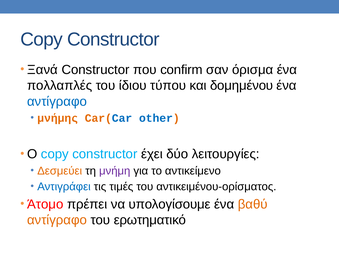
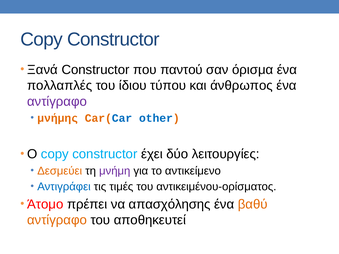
confirm: confirm -> παντού (181, 70)
δομημένου: δομημένου -> άνθρωπος (242, 86)
αντίγραφο colour: blue -> purple (57, 102)
υπολογίσουμε: υπολογίσουμε -> απασχόλησης (170, 204)
ερωτηματικό: ερωτηματικό -> αποθηκευτεί (150, 220)
